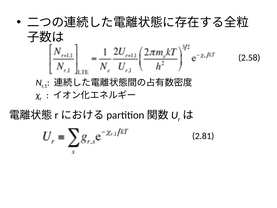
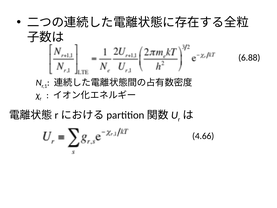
2.58: 2.58 -> 6.88 (249, 57)
2.81: 2.81 -> 4.66 (203, 136)
